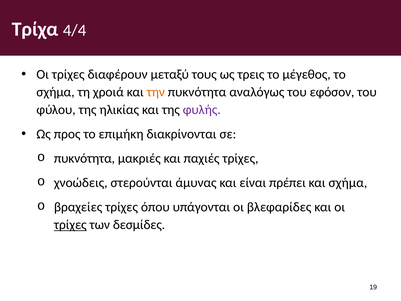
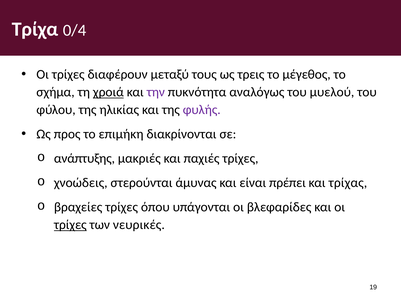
4/4: 4/4 -> 0/4 (75, 30)
χροιά underline: none -> present (108, 92)
την colour: orange -> purple (156, 92)
εφόσον: εφόσον -> μυελού (332, 92)
πυκνότητα: πυκνότητα -> ανάπτυξης (84, 158)
και σχήμα: σχήμα -> τρίχας (348, 183)
δεσμίδες: δεσμίδες -> νευρικές (139, 225)
